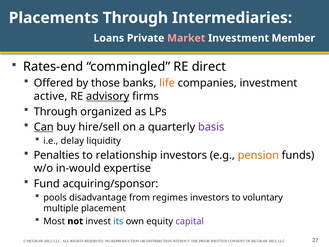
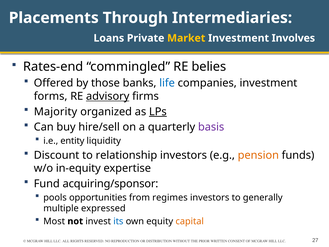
Market colour: pink -> yellow (186, 38)
Member: Member -> Involves (293, 38)
direct: direct -> belies (209, 67)
life colour: orange -> blue (167, 83)
active: active -> forms (51, 96)
Through: Through -> Majority (56, 112)
LPs underline: none -> present (158, 112)
Can underline: present -> none (44, 127)
delay: delay -> entity (72, 141)
Penalties: Penalties -> Discount (57, 155)
in-would: in-would -> in-equity (78, 168)
disadvantage: disadvantage -> opportunities (98, 197)
voluntary: voluntary -> generally (263, 197)
placement: placement -> expressed (103, 208)
capital colour: purple -> orange (190, 221)
